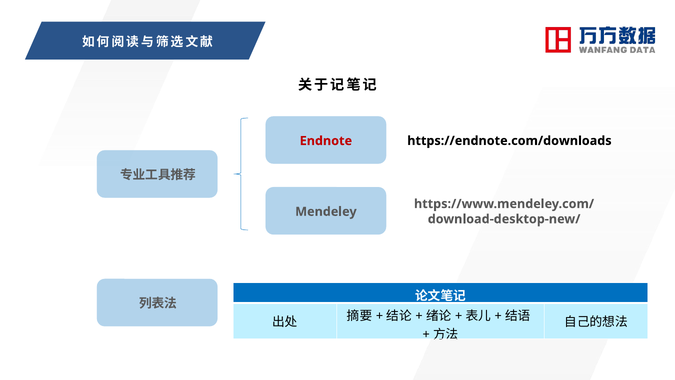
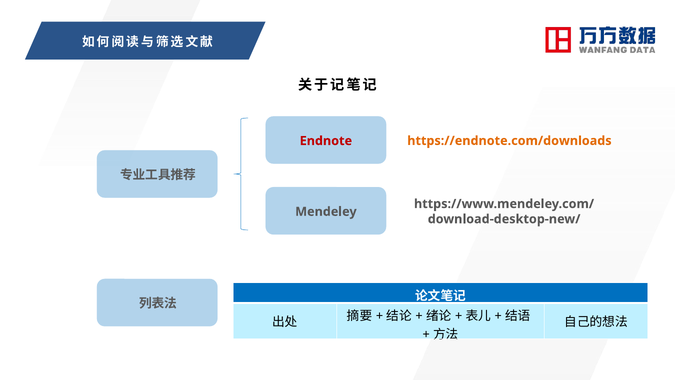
https://endnote.com/downloads colour: black -> orange (509, 141)
